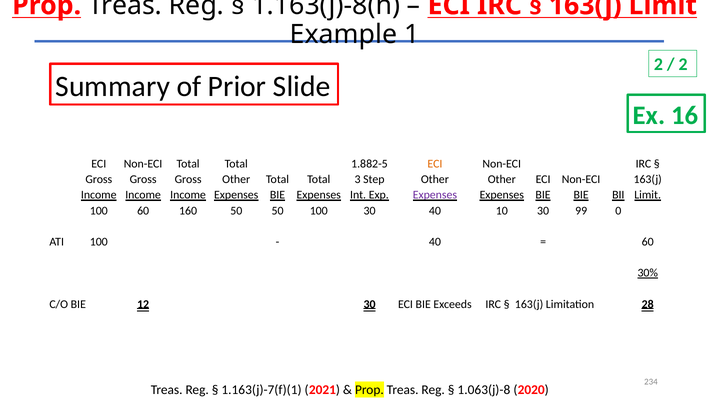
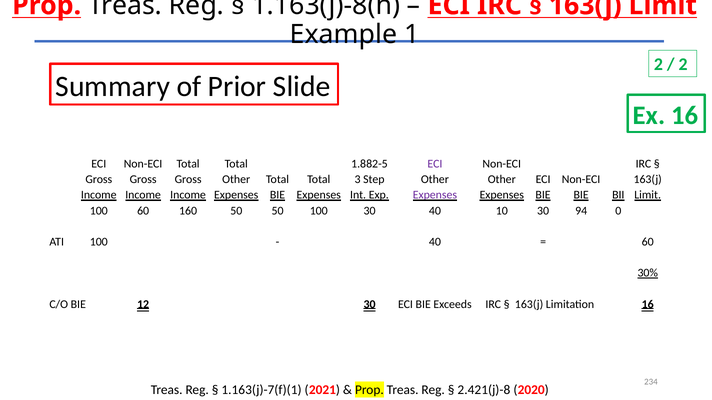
ECI colour: orange -> purple (435, 164)
99: 99 -> 94 (581, 211)
Limitation 28: 28 -> 16 (648, 305)
1.063(j)-8: 1.063(j)-8 -> 2.421(j)-8 (484, 390)
